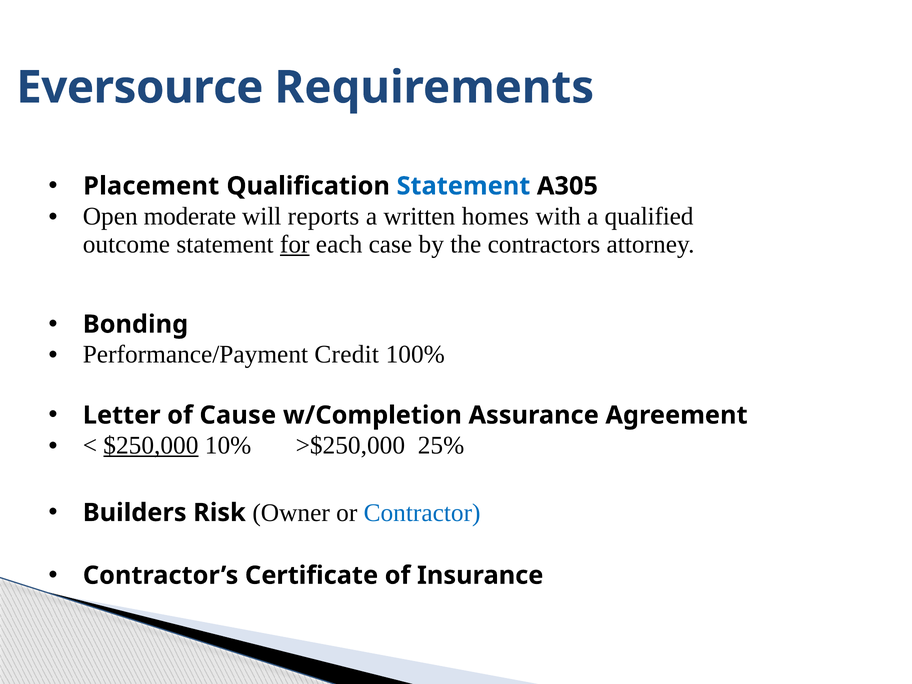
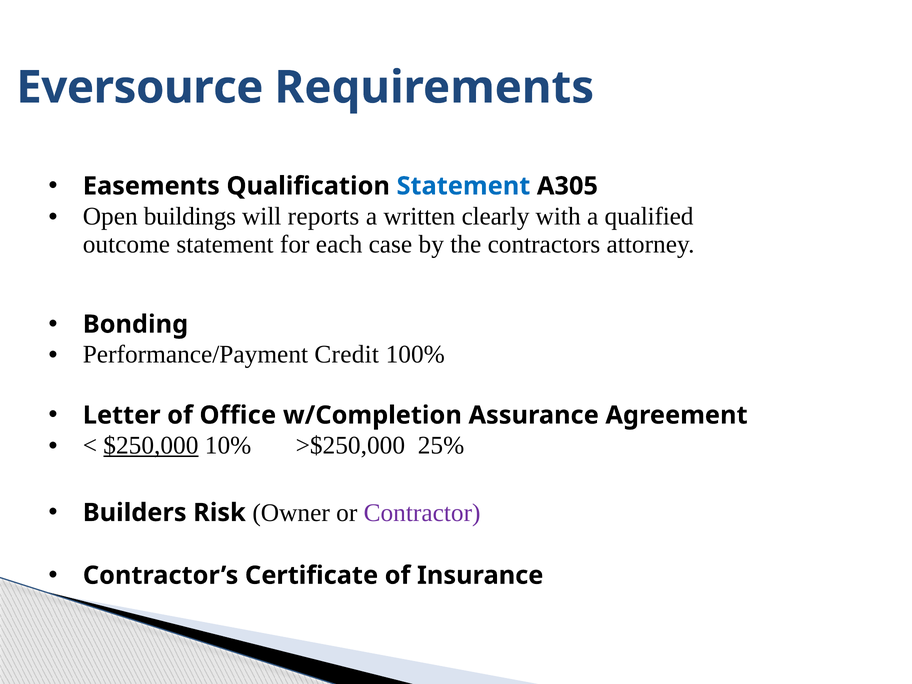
Placement: Placement -> Easements (151, 186)
moderate: moderate -> buildings (190, 216)
homes: homes -> clearly (496, 216)
for underline: present -> none (295, 244)
Cause: Cause -> Office (238, 415)
Contractor colour: blue -> purple (422, 513)
